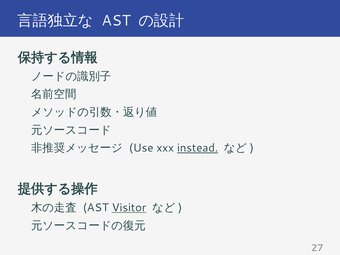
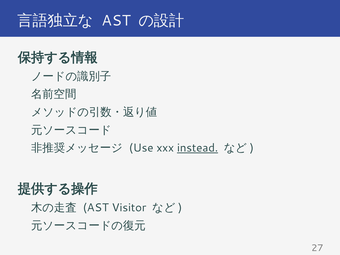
Visitor underline: present -> none (129, 208)
